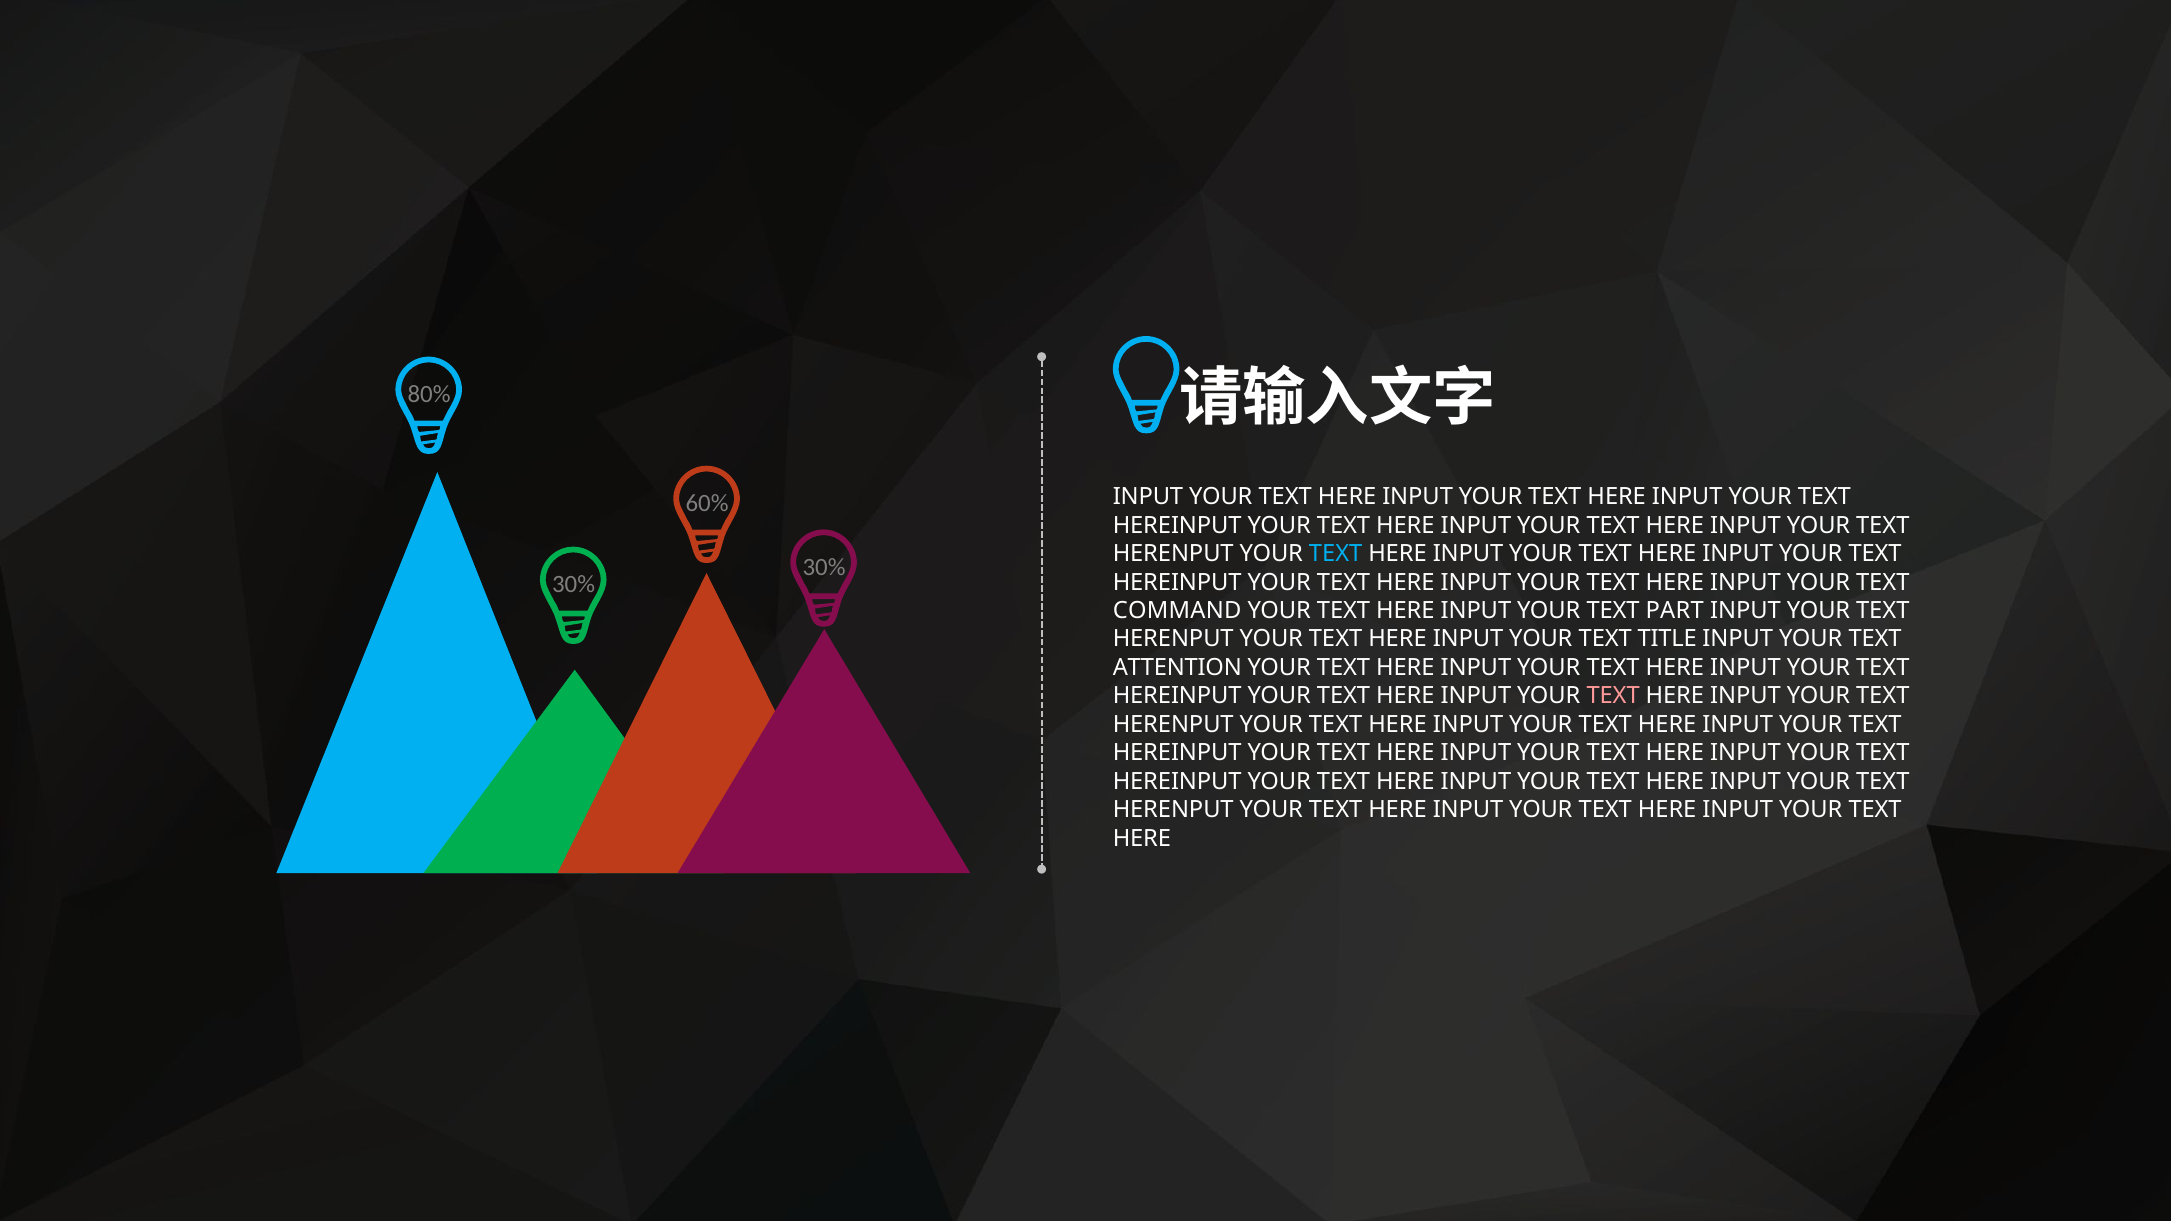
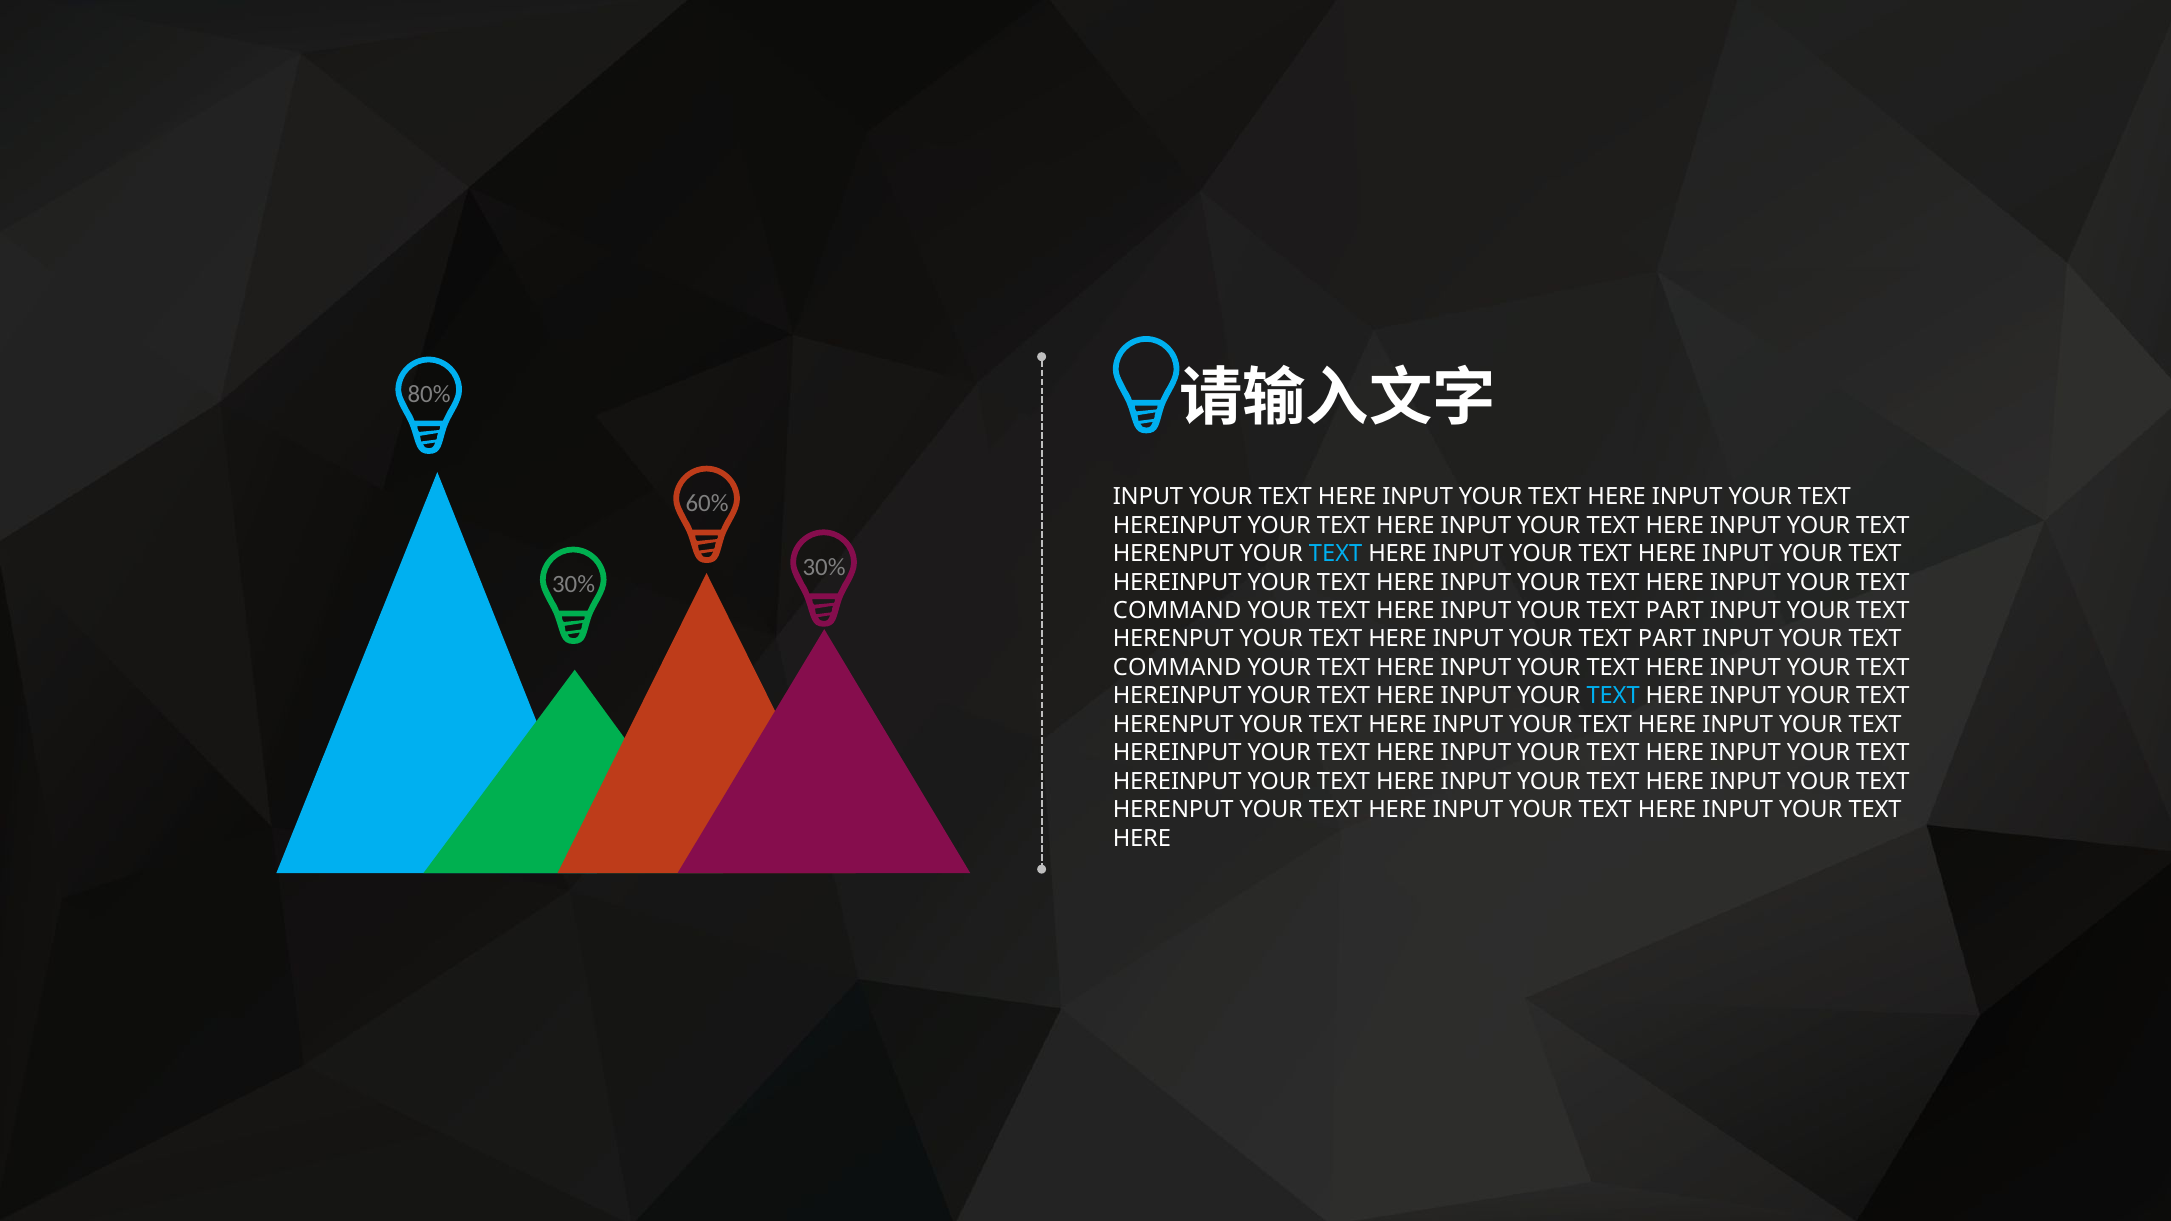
TITLE: TITLE -> PART (1667, 639)
ATTENTION: ATTENTION -> COMMAND (1177, 668)
TEXT colour: pink -> light blue (1613, 696)
